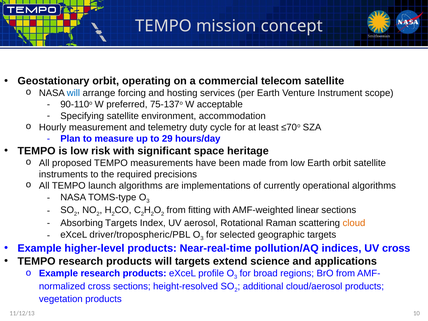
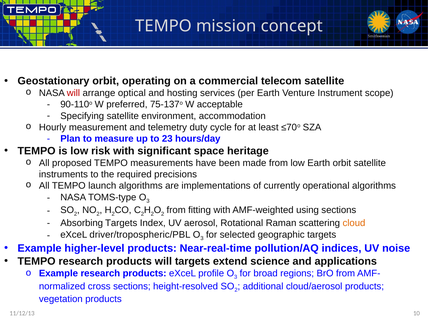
will colour: blue -> red (73, 93)
forcing: forcing -> optical (132, 93)
29: 29 -> 23 (167, 139)
linear: linear -> using (308, 210)
UV cross: cross -> noise (396, 248)
